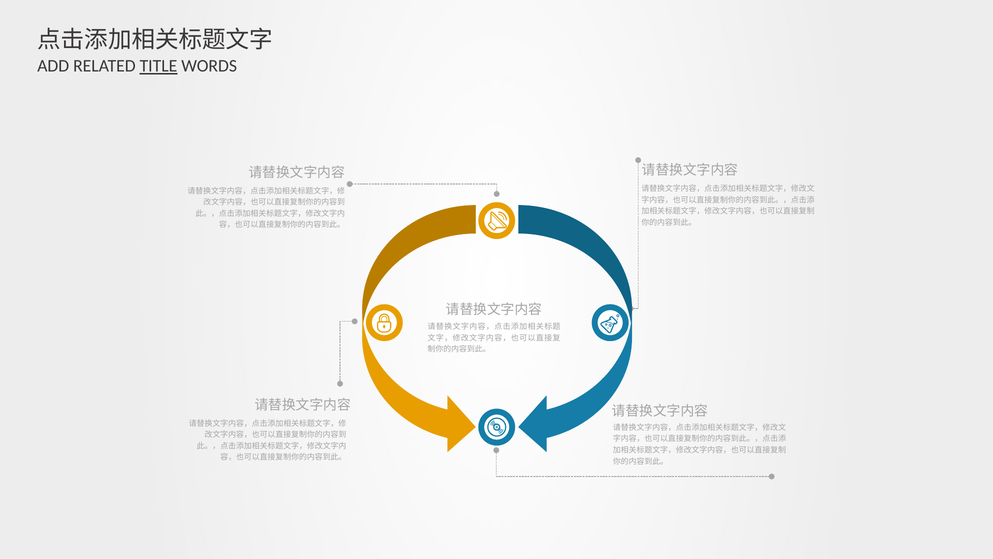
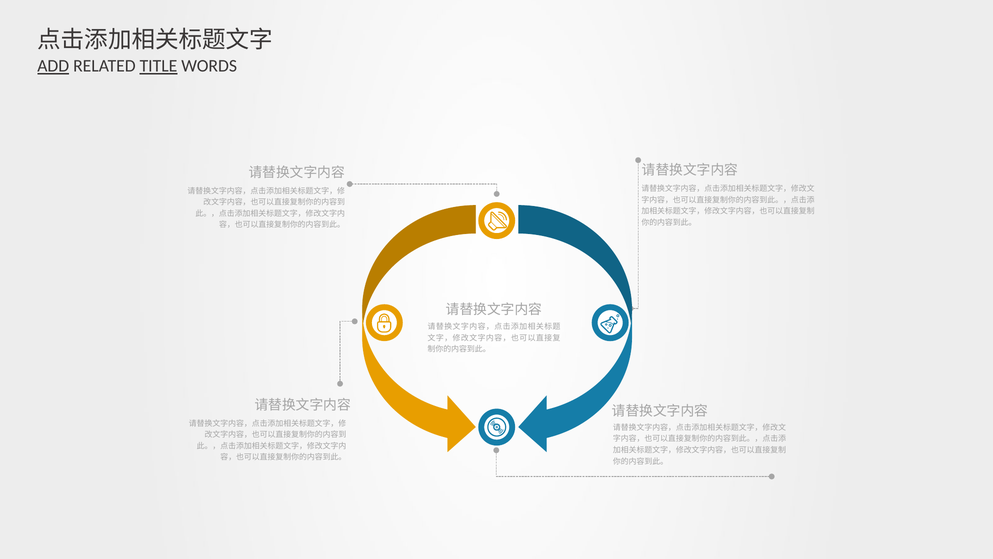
ADD underline: none -> present (53, 66)
